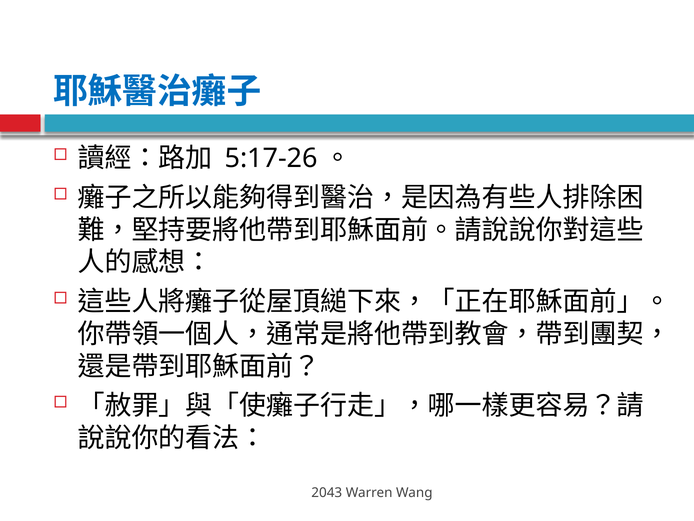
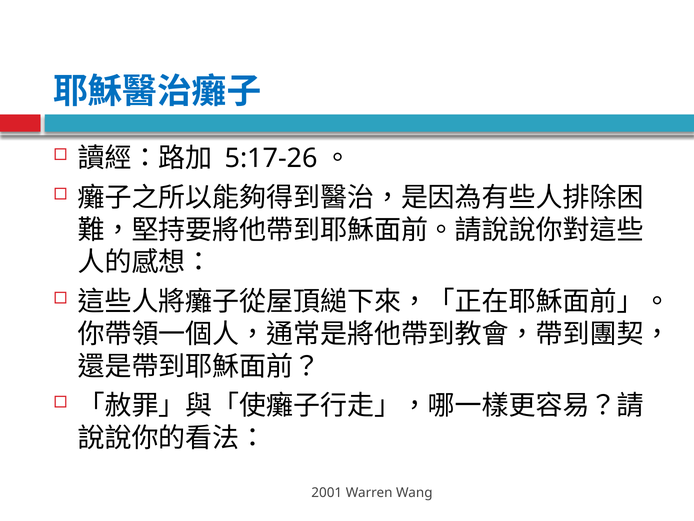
2043: 2043 -> 2001 (327, 492)
